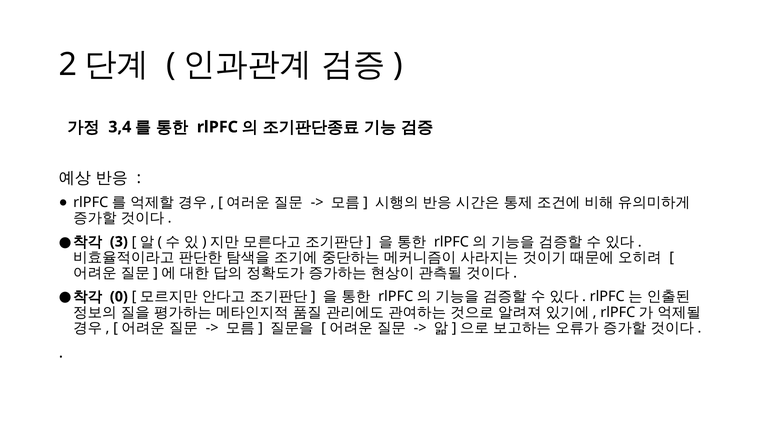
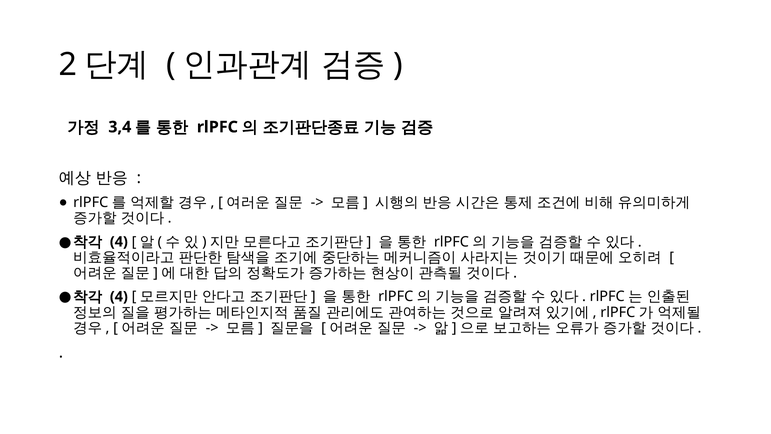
3: 3 -> 4 (119, 242)
0: 0 -> 4 (119, 296)
